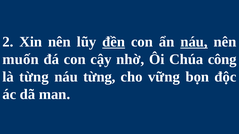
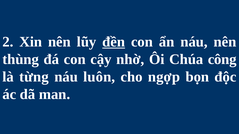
náu underline: present -> none (194, 42)
muốn: muốn -> thùng (21, 59)
náu từng: từng -> luôn (99, 77)
vững: vững -> ngợp (164, 77)
